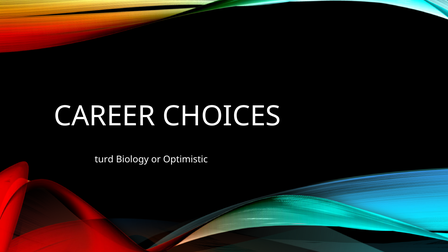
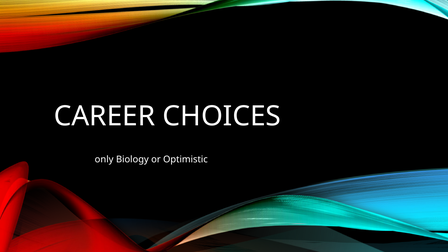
turd: turd -> only (104, 159)
